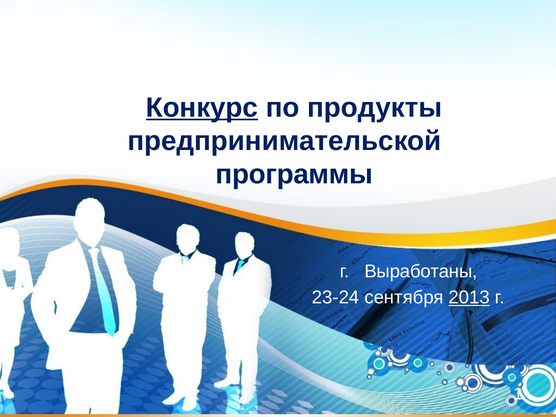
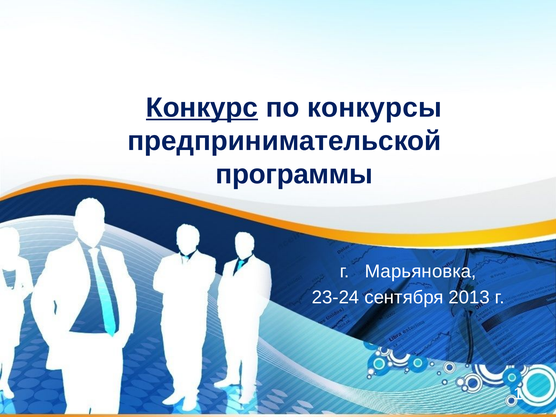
продукты: продукты -> конкурсы (374, 108)
Выработаны: Выработаны -> Марьяновка (421, 271)
2013 underline: present -> none (469, 297)
